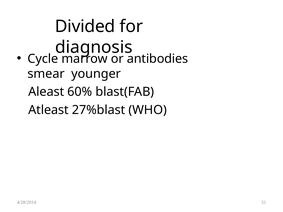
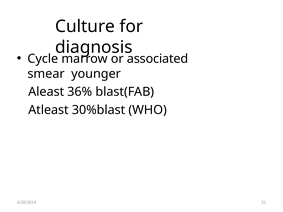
Divided: Divided -> Culture (85, 27)
antibodies: antibodies -> associated (158, 59)
60%: 60% -> 36% (80, 92)
27%blast: 27%blast -> 30%blast (99, 110)
